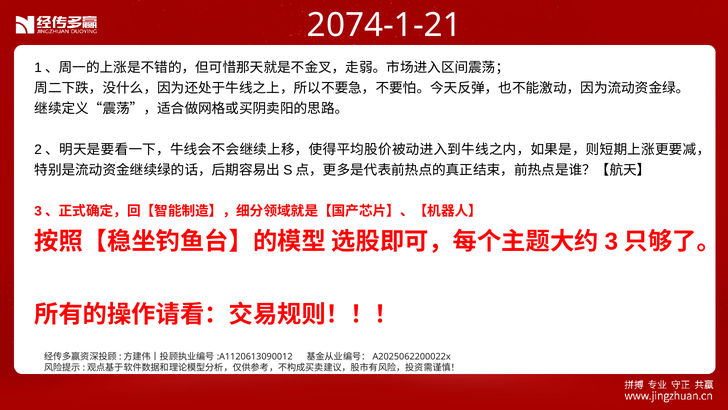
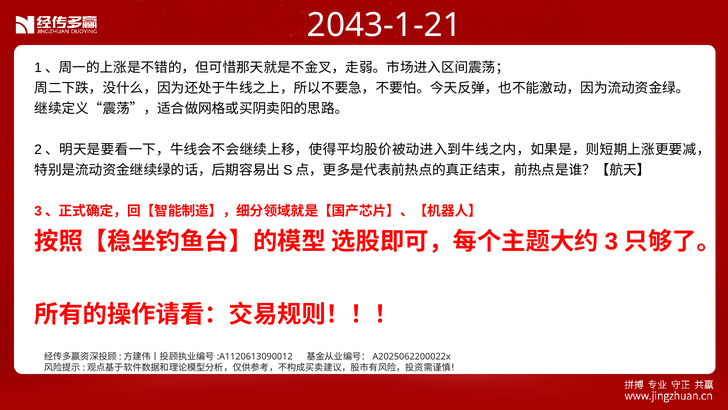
2074-1-21: 2074-1-21 -> 2043-1-21 (384, 25)
